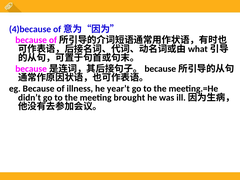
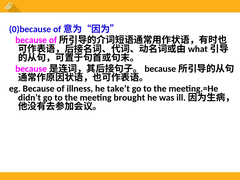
4)because: 4)because -> 0)because (30, 29)
year’t: year’t -> take’t (118, 89)
